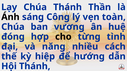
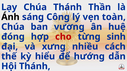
cho colour: black -> red (63, 37)
tình: tình -> sinh (116, 37)
năng: năng -> xưng (54, 47)
hiệp: hiệp -> hiểu (45, 57)
